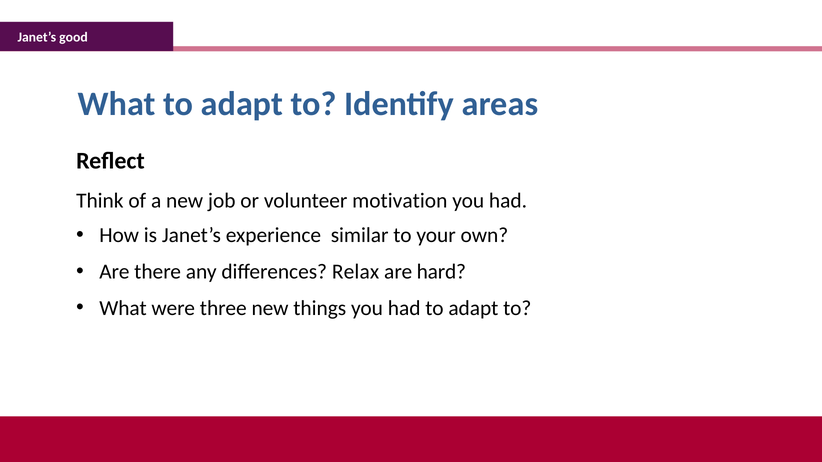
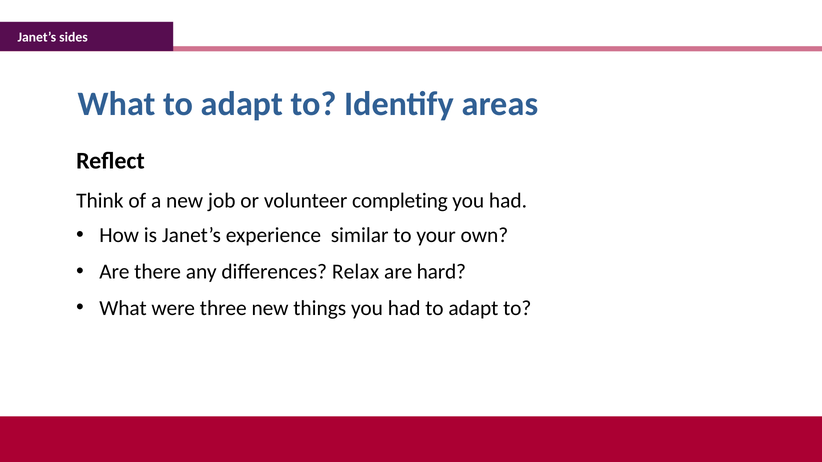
good: good -> sides (73, 37)
motivation: motivation -> completing (400, 201)
